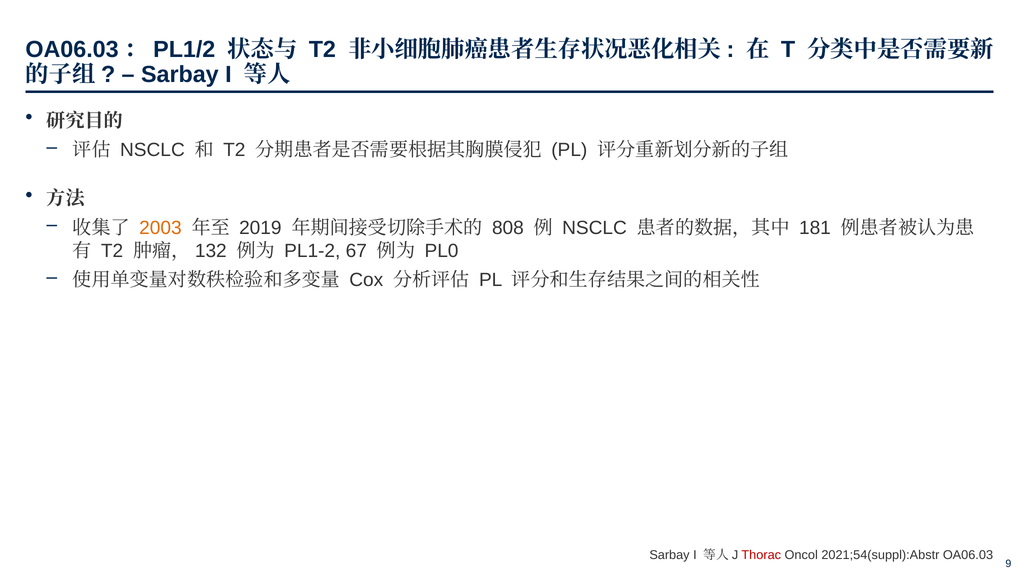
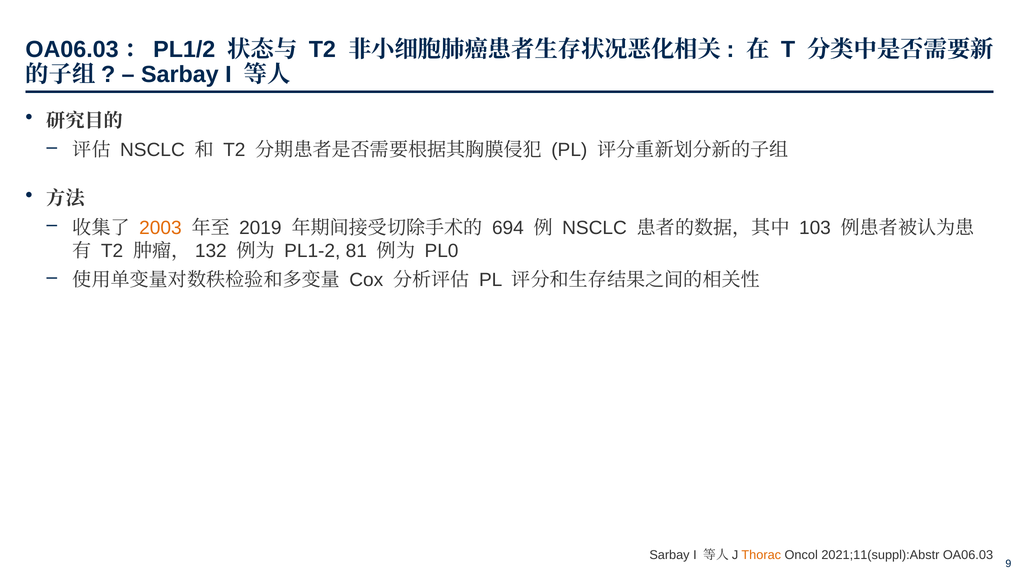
808: 808 -> 694 (508, 228)
181: 181 -> 103 (815, 228)
67: 67 -> 81 (356, 251)
Thorac colour: red -> orange (761, 555)
2021;54(suppl):Abstr: 2021;54(suppl):Abstr -> 2021;11(suppl):Abstr (880, 555)
